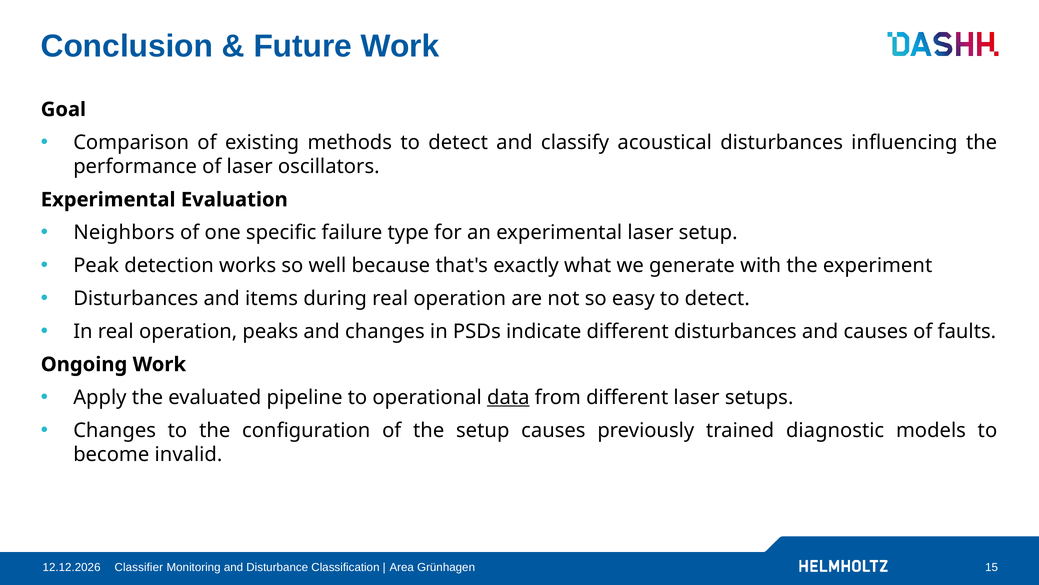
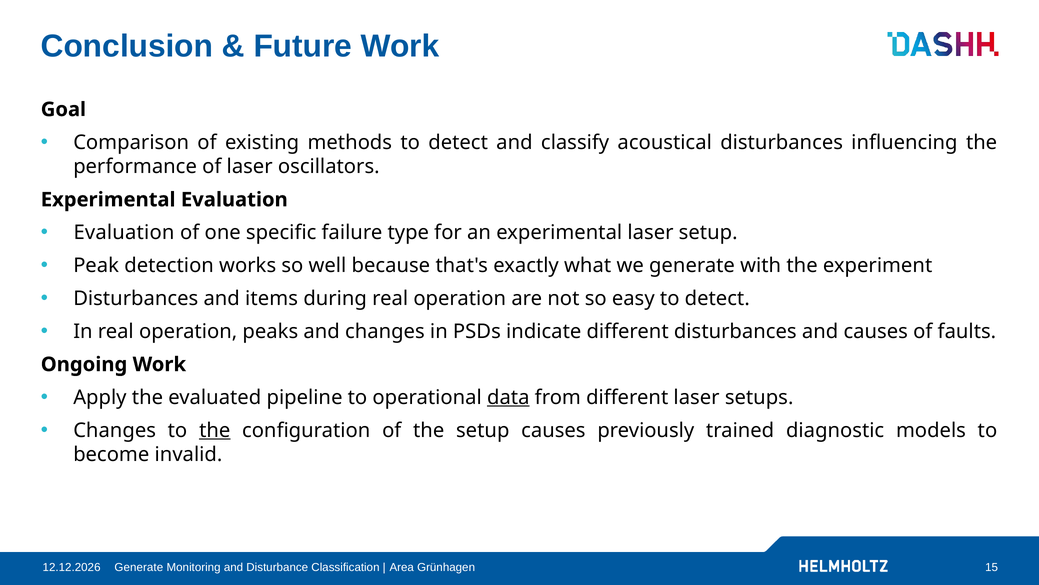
Neighbors: Neighbors -> Evaluation (124, 232)
the underline: none -> present (215, 430)
Classifier: Classifier -> Generate (139, 567)
